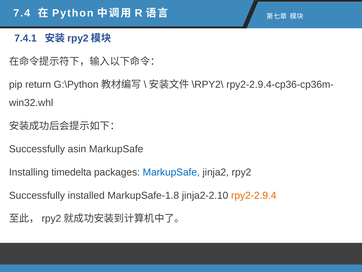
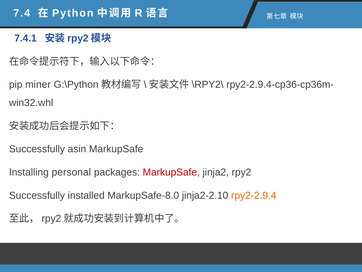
return: return -> miner (38, 85)
timedelta: timedelta -> personal (71, 172)
MarkupSafe colour: blue -> red (171, 172)
MarkupSafe-1.8: MarkupSafe-1.8 -> MarkupSafe-8.0 (143, 195)
